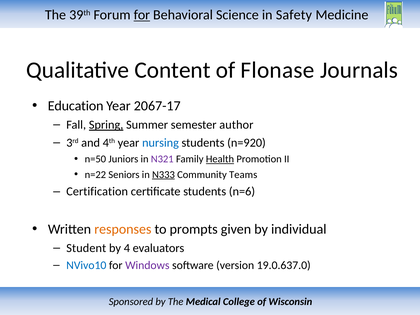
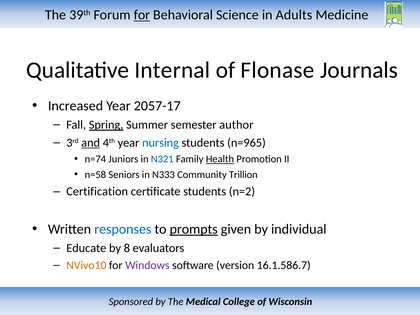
Safety: Safety -> Adults (294, 15)
Content: Content -> Internal (172, 70)
Education: Education -> Increased (76, 106)
2067-17: 2067-17 -> 2057-17 (157, 106)
and underline: none -> present (91, 143)
n=920: n=920 -> n=965 (247, 143)
n=50: n=50 -> n=74 (95, 159)
N321 colour: purple -> blue (162, 159)
n=22: n=22 -> n=58 (95, 175)
N333 underline: present -> none (163, 175)
Teams: Teams -> Trillion (243, 175)
n=6: n=6 -> n=2 (242, 192)
responses colour: orange -> blue (123, 229)
prompts underline: none -> present (194, 229)
Student: Student -> Educate (86, 248)
4: 4 -> 8 (127, 248)
NVivo10 colour: blue -> orange (86, 265)
19.0.637.0: 19.0.637.0 -> 16.1.586.7 (284, 265)
